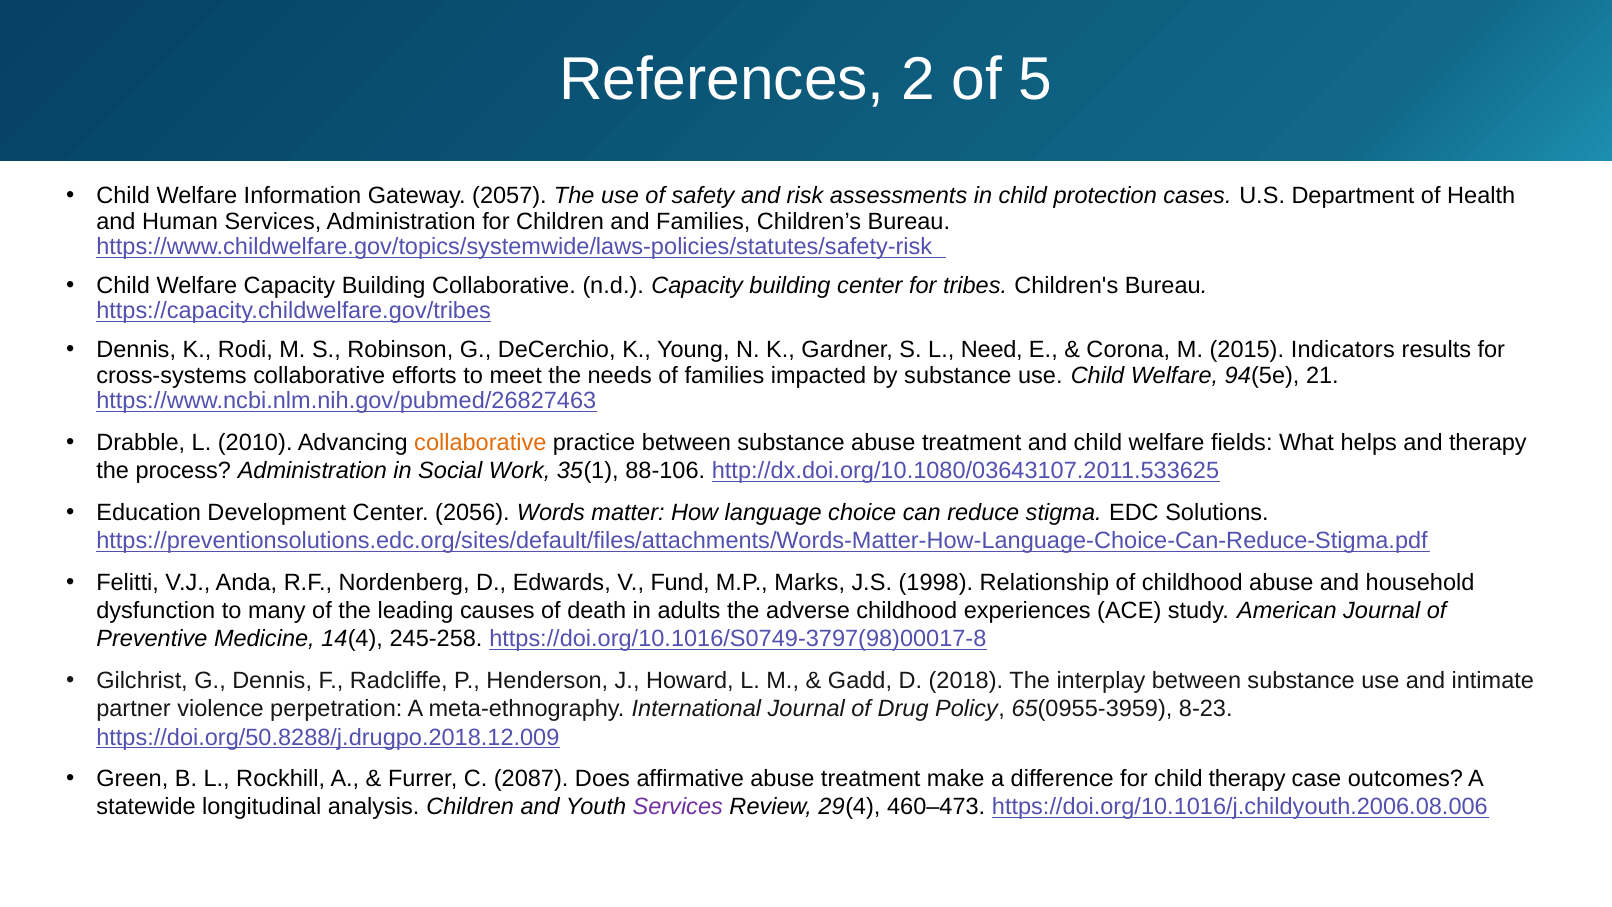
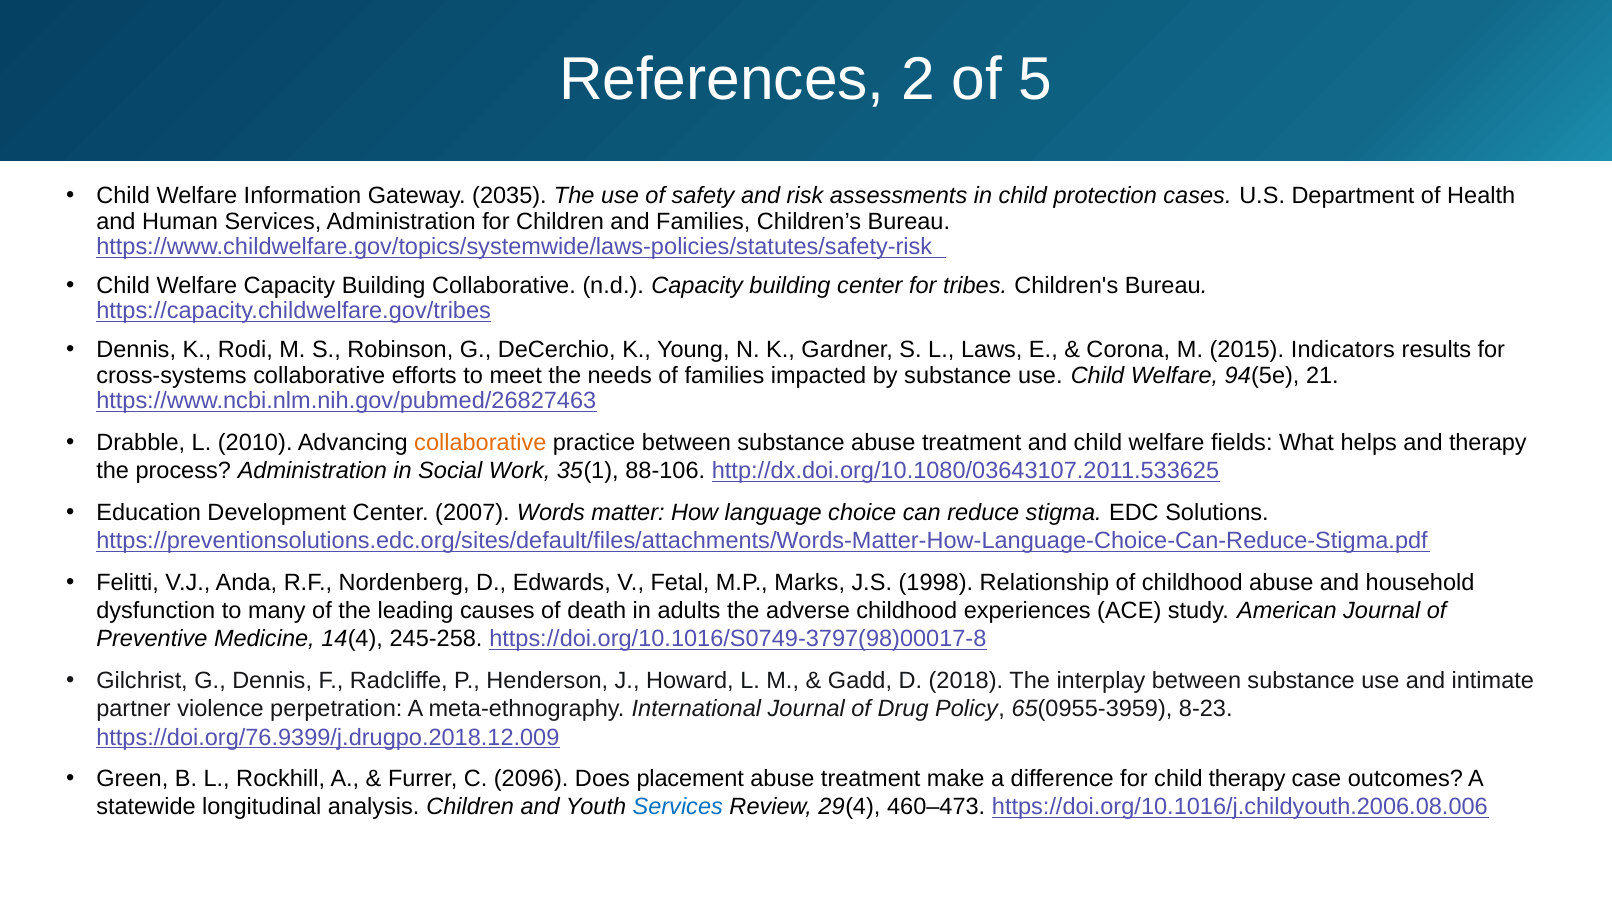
2057: 2057 -> 2035 (509, 196)
Need: Need -> Laws (992, 350)
2056: 2056 -> 2007 (472, 513)
Fund: Fund -> Fetal (680, 583)
https://doi.org/50.8288/j.drugpo.2018.12.009: https://doi.org/50.8288/j.drugpo.2018.12.009 -> https://doi.org/76.9399/j.drugpo.2018.12.009 (328, 737)
2087: 2087 -> 2096 (531, 779)
affirmative: affirmative -> placement (690, 779)
Services colour: purple -> blue (678, 807)
